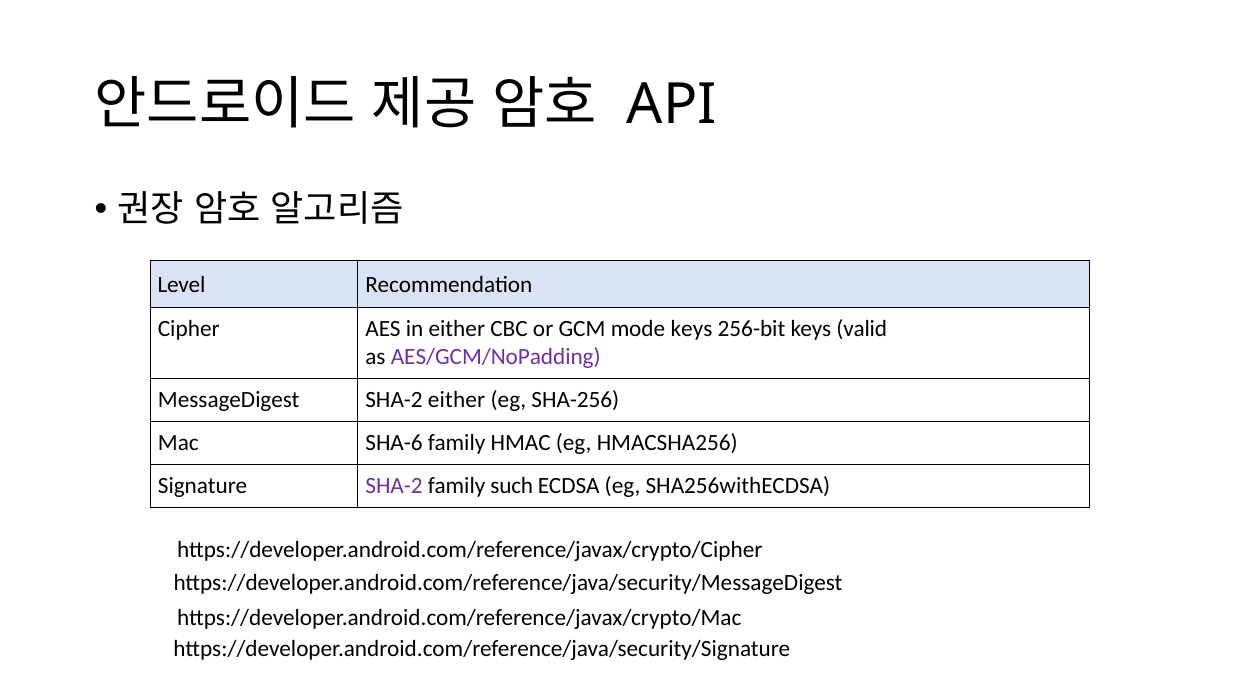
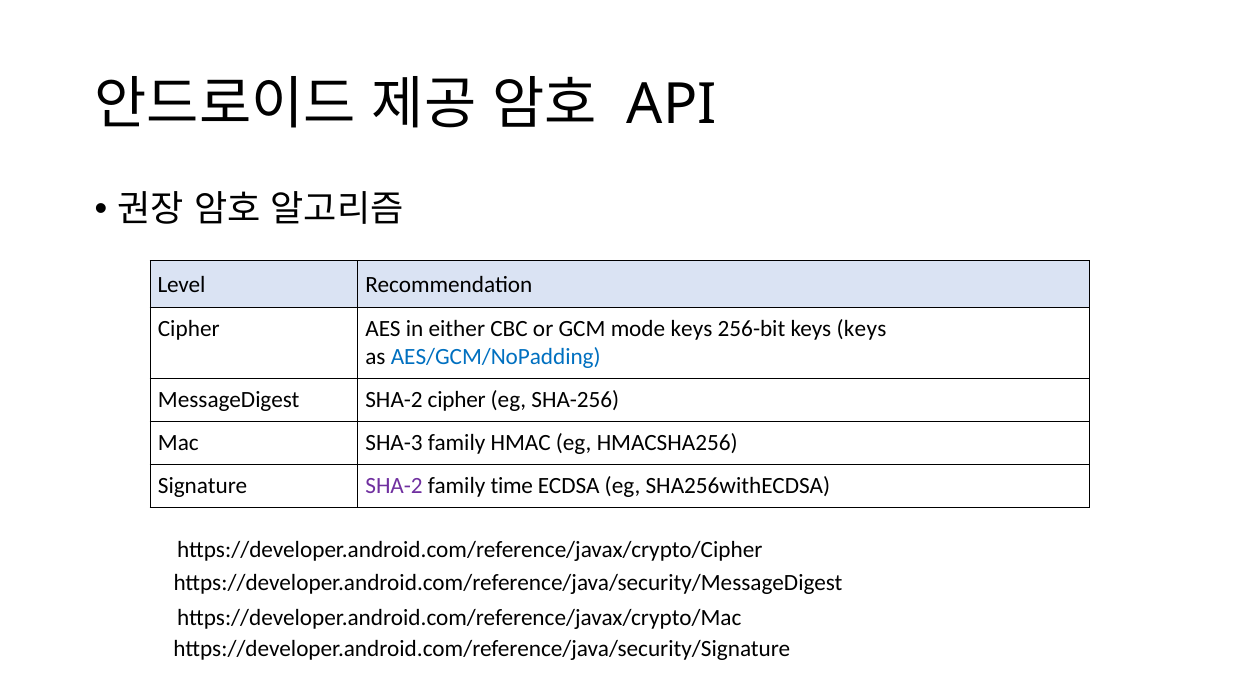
keys valid: valid -> keys (862, 328)
AES/GCM/NoPadding colour: purple -> blue (496, 357)
SHA-2 either: either -> cipher (457, 400)
SHA-6: SHA-6 -> SHA-3 (394, 443)
such: such -> time (512, 485)
